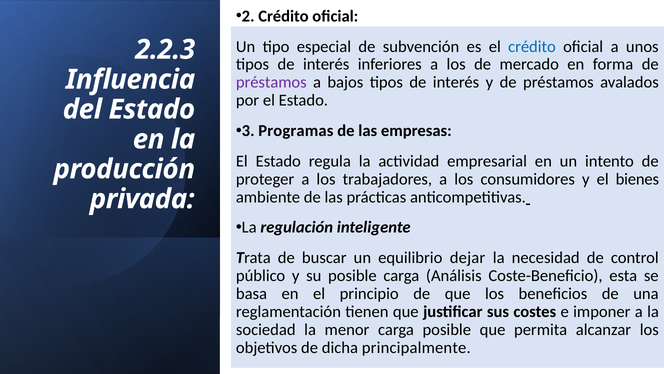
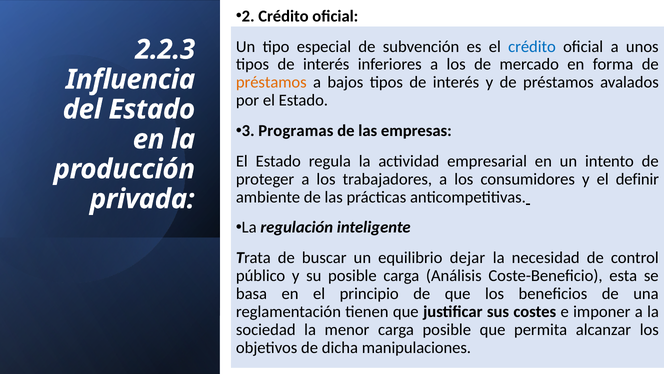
préstamos colour: purple -> orange (271, 82)
bienes: bienes -> definir (637, 179)
principalmente: principalmente -> manipulaciones (416, 347)
